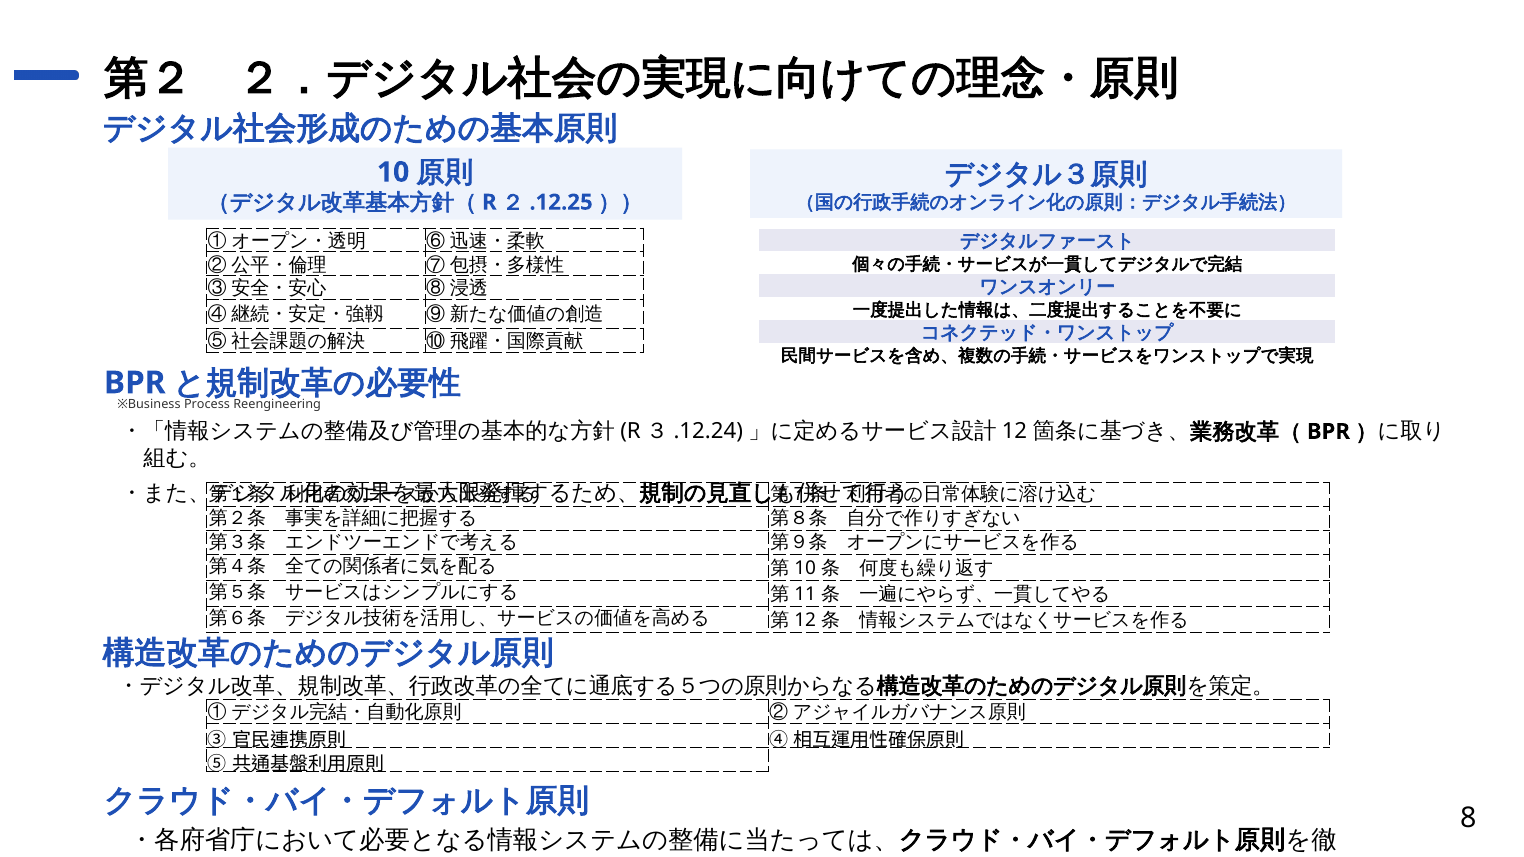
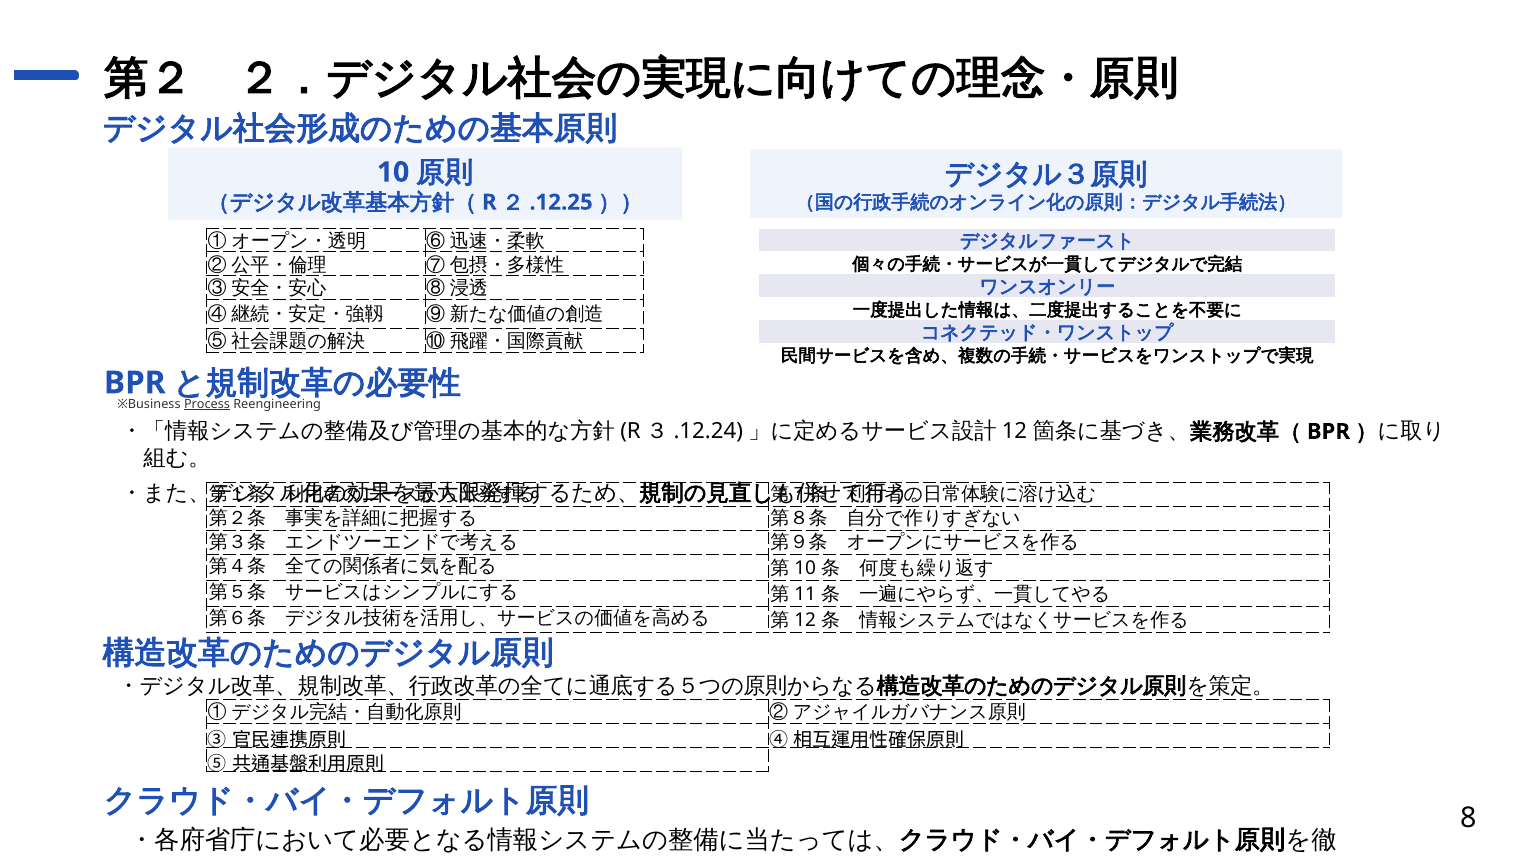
Process underline: none -> present (207, 404)
